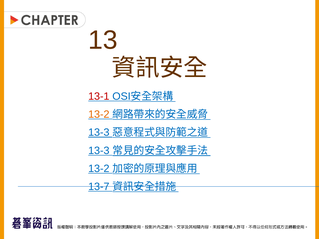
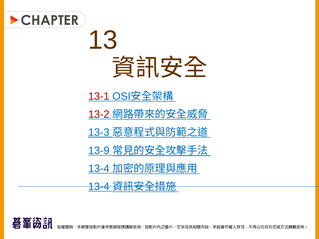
13-2 colour: orange -> red (99, 115)
13-3: 13-3 -> 13-9 (99, 151)
13-2: 13-2 -> 13-4 (99, 169)
13-7: 13-7 -> 13-4 (99, 187)
